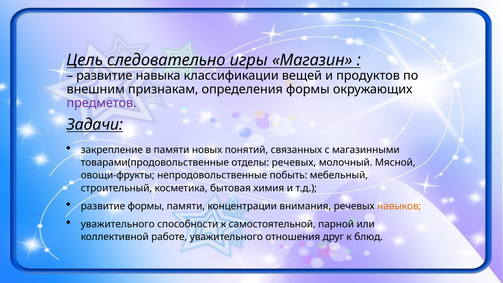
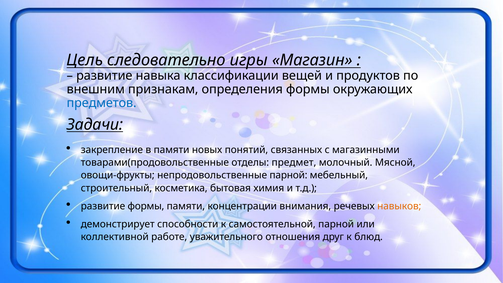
предметов colour: purple -> blue (102, 103)
отделы речевых: речевых -> предмет (294, 162)
непродовольственные побыть: побыть -> парной (288, 175)
уважительного: уважительного -> демонстрирует (118, 224)
